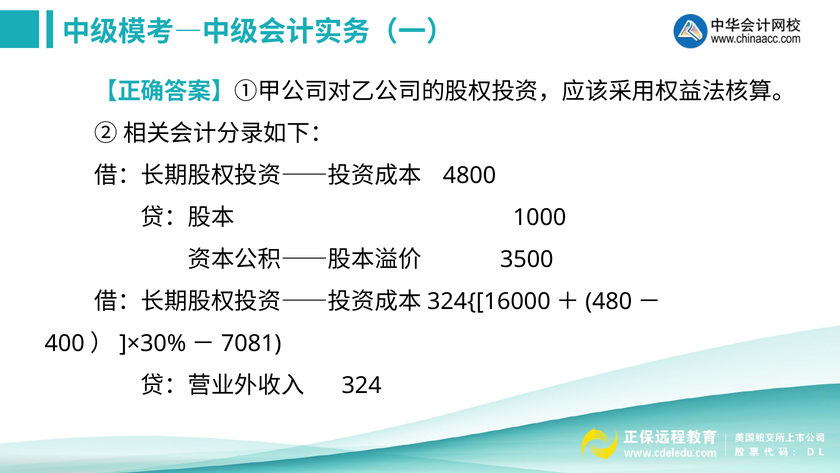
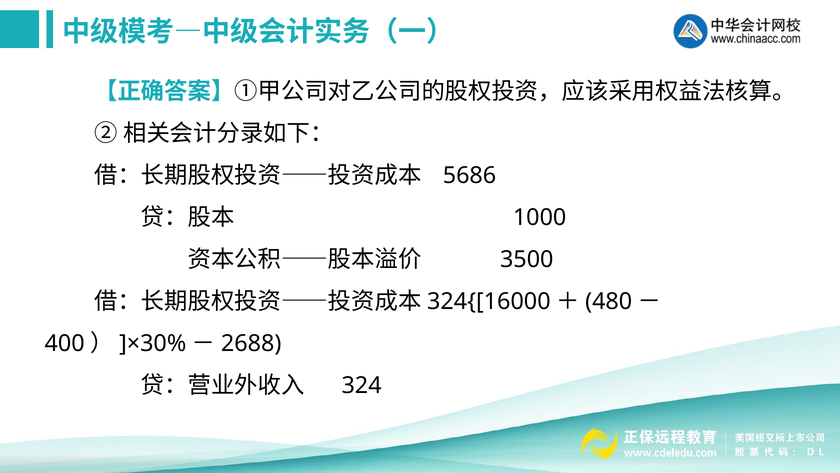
4800: 4800 -> 5686 (469, 175)
7081: 7081 -> 2688 (251, 343)
